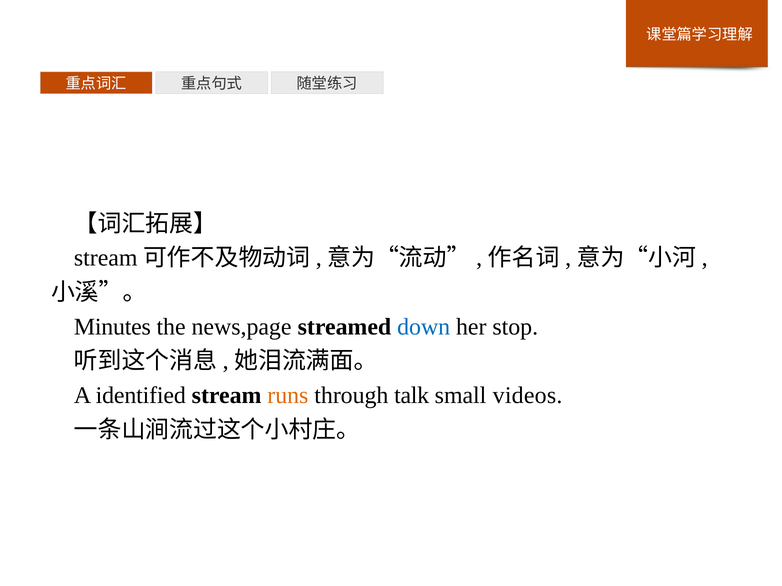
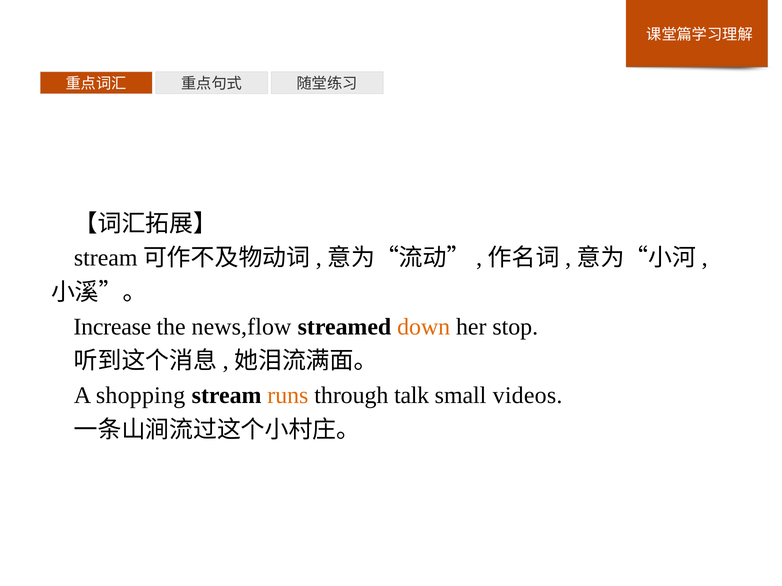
Minutes: Minutes -> Increase (112, 327)
news,page: news,page -> news,flow (241, 327)
down colour: blue -> orange (424, 327)
identified: identified -> shopping (141, 396)
